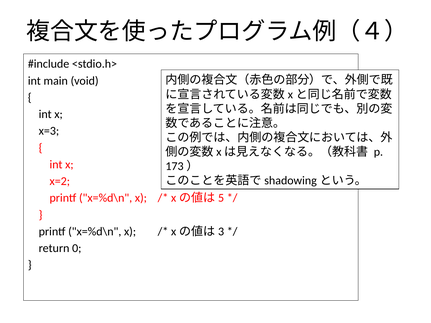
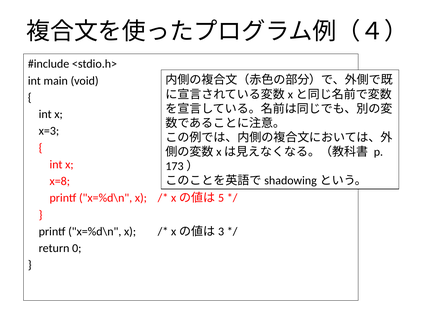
x=2: x=2 -> x=8 (60, 181)
